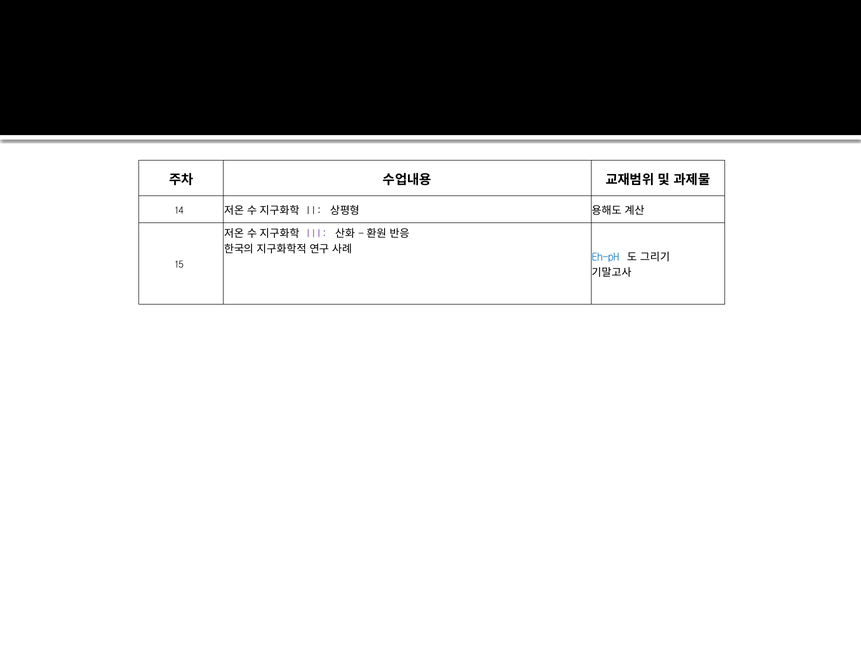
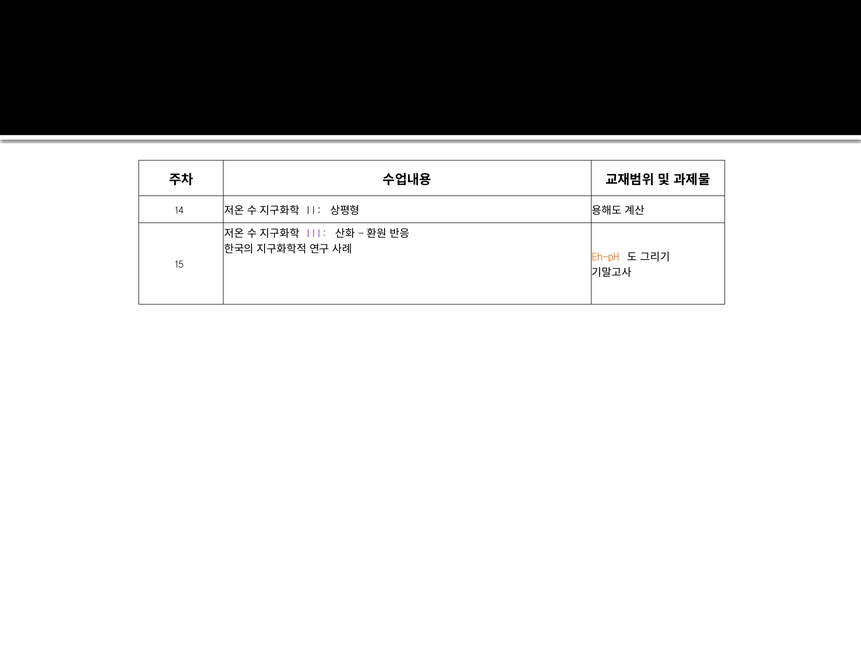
Eh-pH colour: blue -> orange (605, 257)
